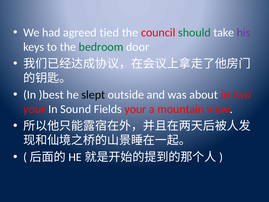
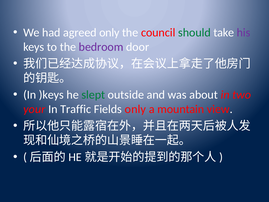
agreed tied: tied -> only (109, 32)
bedroom colour: green -> purple (101, 47)
)best: )best -> )keys (51, 95)
slept colour: black -> green (93, 95)
Sound: Sound -> Traffic (76, 109)
Fields your: your -> only (135, 109)
